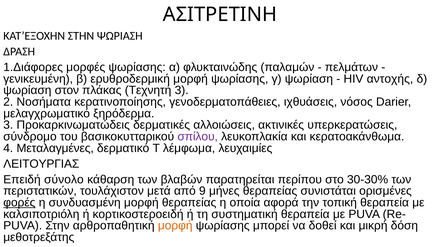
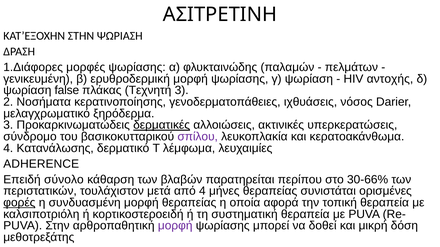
στον: στον -> false (67, 91)
δερματικές underline: none -> present (162, 125)
Μεταλαγμένες: Μεταλαγμένες -> Κατανάλωσης (55, 148)
ΛΕΙΤΟΥΡΓΙΑΣ: ΛΕΙΤΟΥΡΓΙΑΣ -> ADHERENCE (41, 164)
30-30%: 30-30% -> 30-66% (368, 180)
από 9: 9 -> 4 (202, 191)
μορφή colour: orange -> purple (175, 226)
